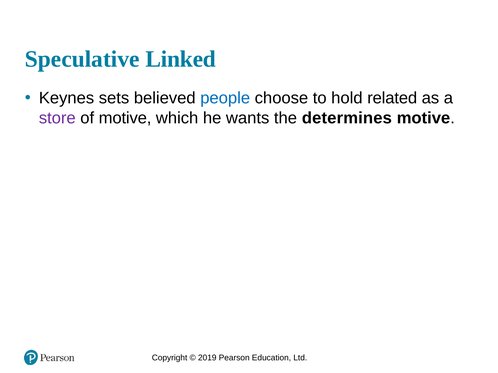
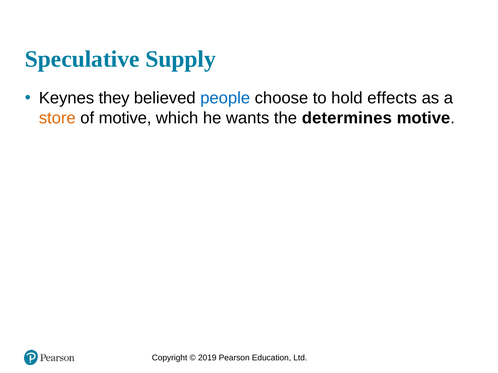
Linked: Linked -> Supply (181, 59)
sets: sets -> they (114, 98)
related: related -> effects (392, 98)
store colour: purple -> orange (57, 118)
